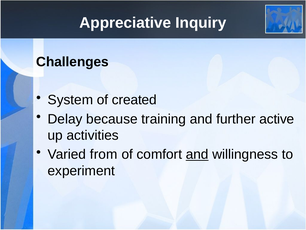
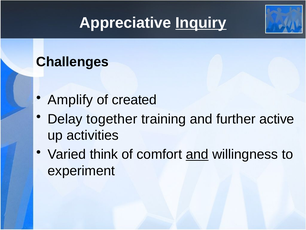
Inquiry underline: none -> present (201, 23)
System: System -> Amplify (70, 100)
because: because -> together (112, 119)
from: from -> think (104, 154)
